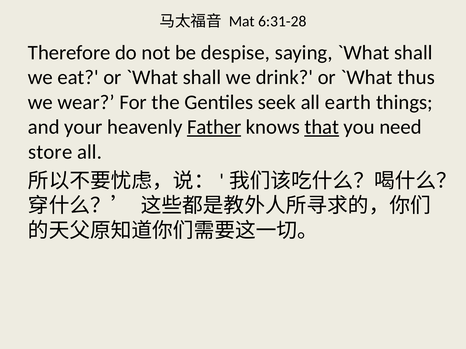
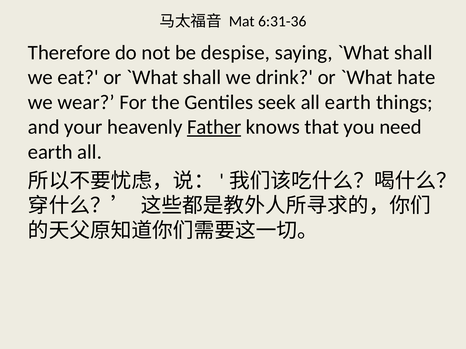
6:31-28: 6:31-28 -> 6:31-36 (282, 21)
thus: thus -> hate (416, 78)
that underline: present -> none (322, 127)
store: store -> earth (50, 152)
